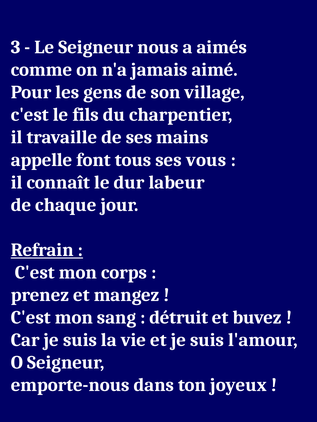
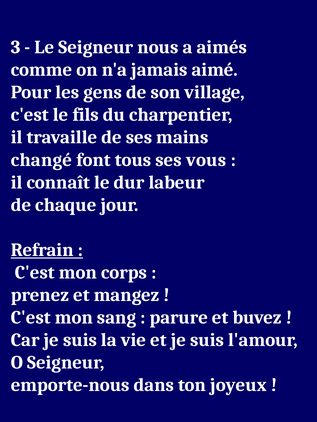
appelle: appelle -> changé (41, 160)
détruit: détruit -> parure (179, 318)
